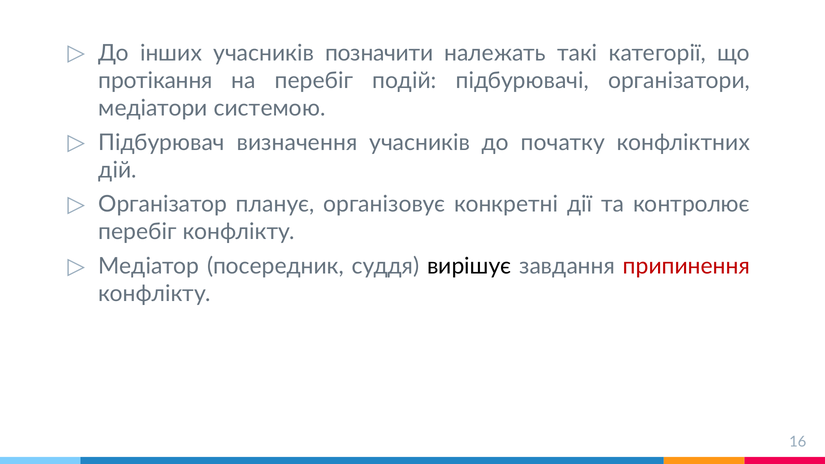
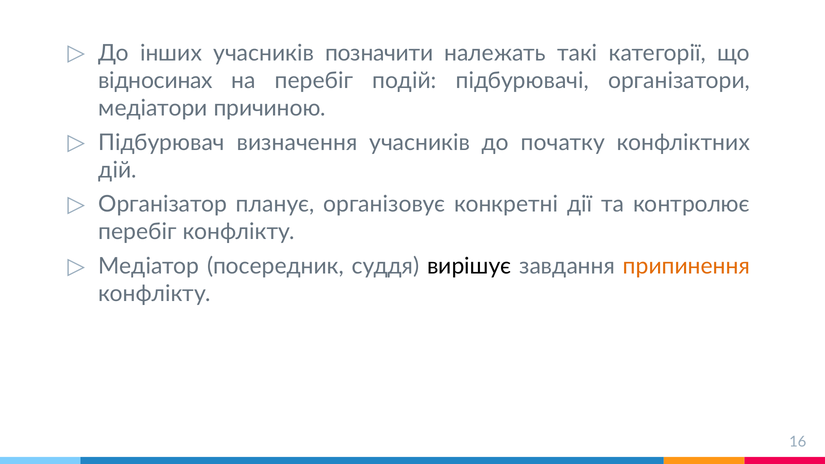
протікання: протікання -> відносинах (155, 81)
системою: системою -> причиною (270, 108)
припинення colour: red -> orange (686, 266)
